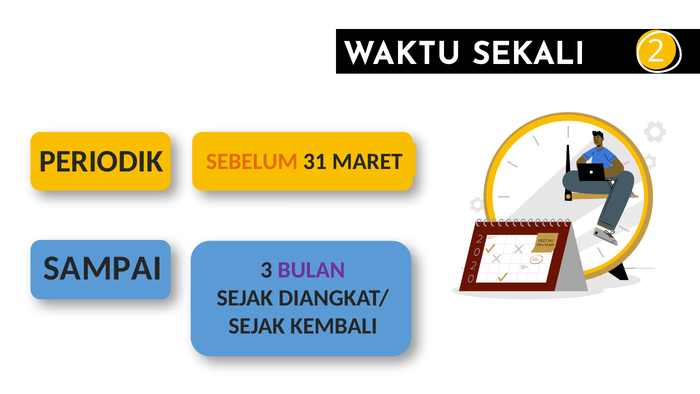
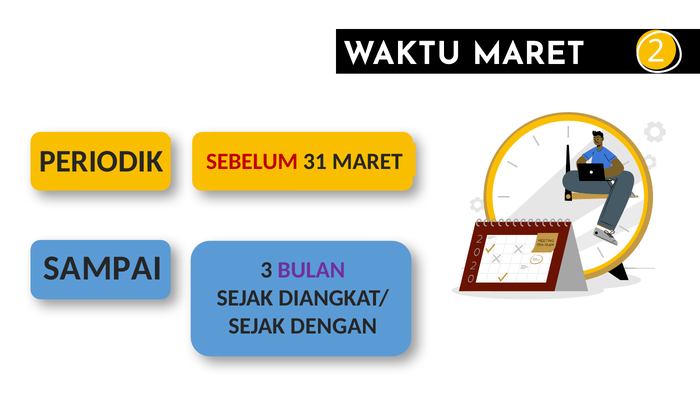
WAKTU SEKALI: SEKALI -> MARET (529, 54)
SEBELUM colour: orange -> red (252, 161)
KEMBALI: KEMBALI -> DENGAN (334, 326)
